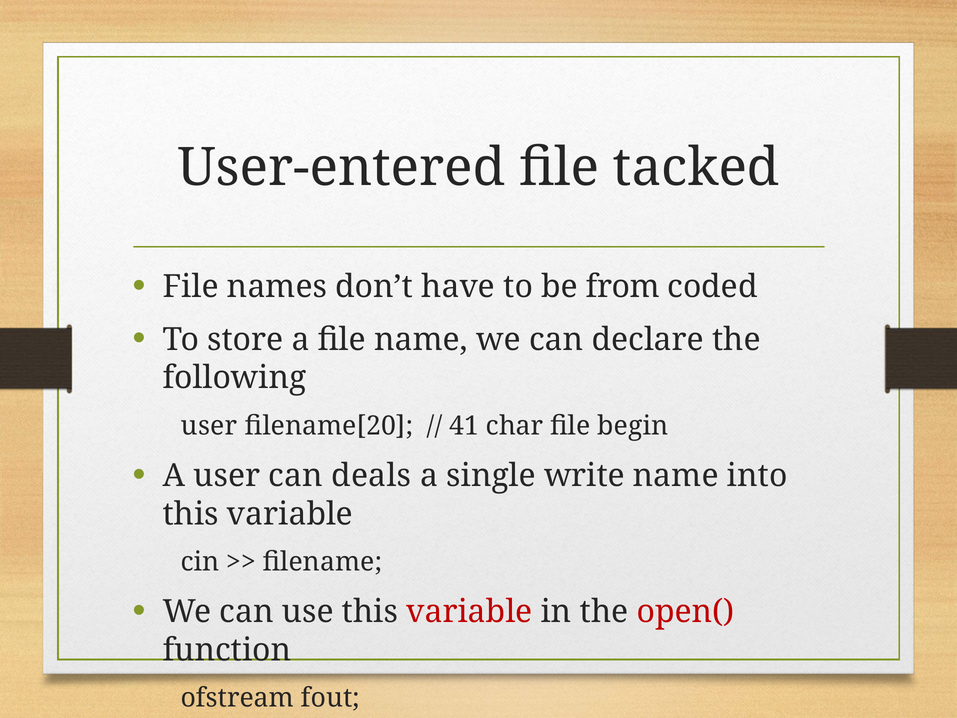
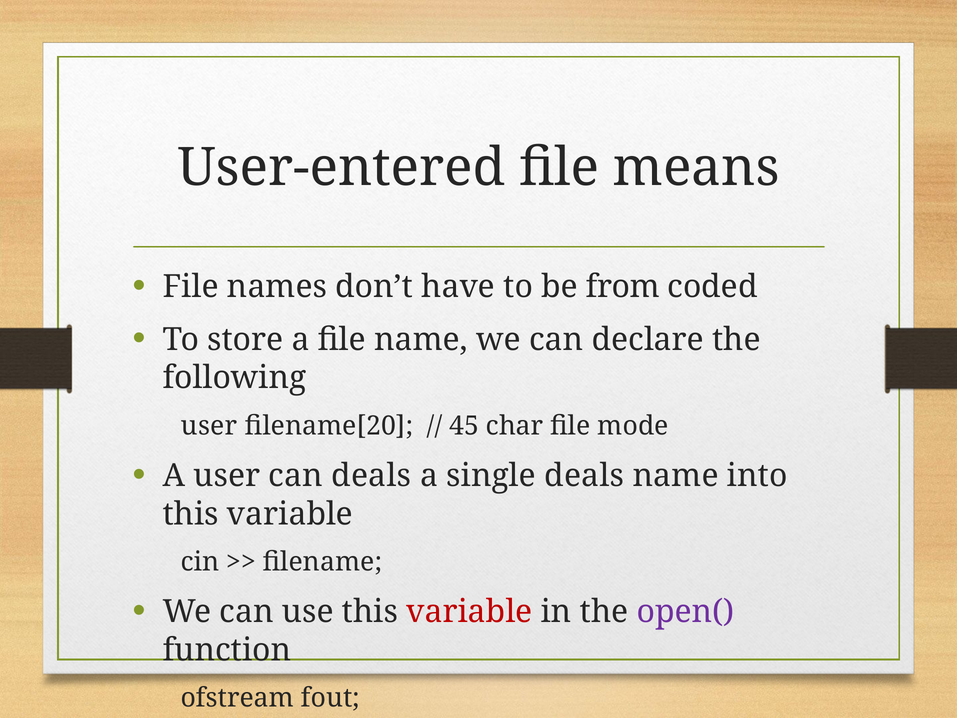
tacked: tacked -> means (696, 168)
41: 41 -> 45 (464, 426)
begin: begin -> mode (633, 426)
single write: write -> deals (584, 476)
open( colour: red -> purple (686, 612)
